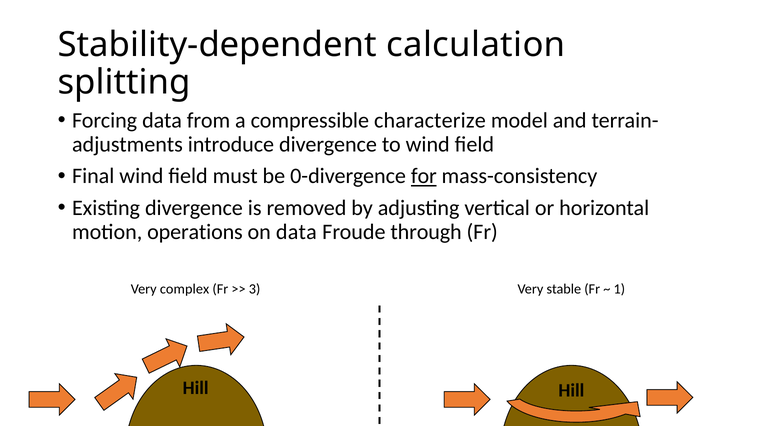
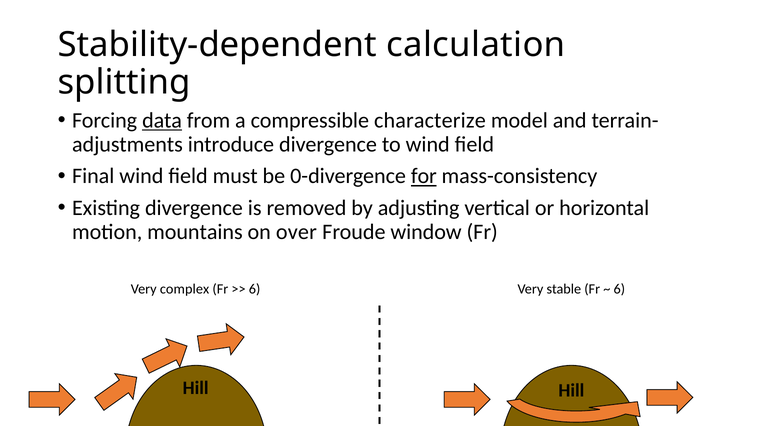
data underline: none -> present (162, 121)
operations: operations -> mountains (195, 232)
on data: data -> over (296, 232)
through: through -> window (426, 232)
3: 3 -> 6 (255, 289)
1: 1 -> 6 (619, 289)
